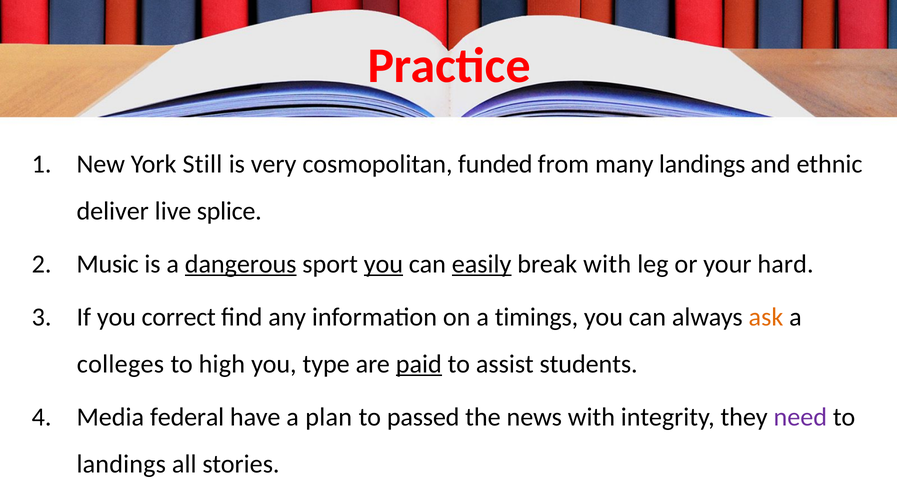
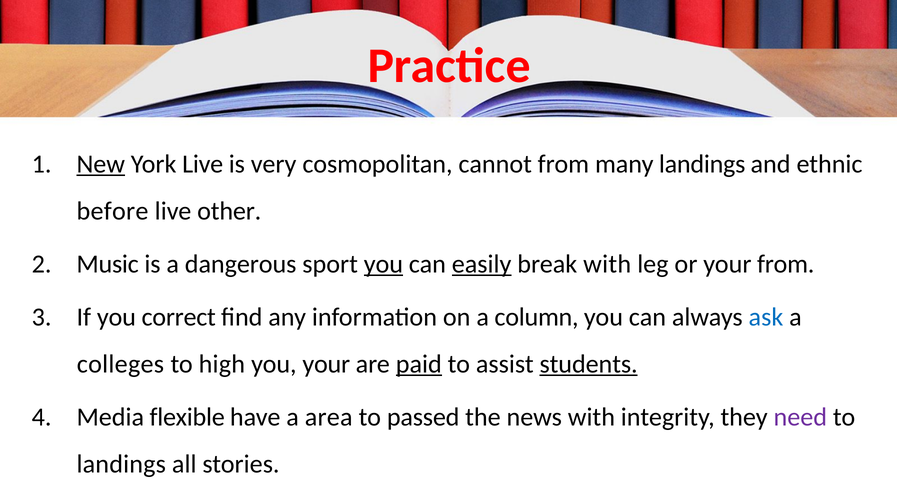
New underline: none -> present (101, 164)
York Still: Still -> Live (203, 164)
funded: funded -> cannot (495, 164)
deliver: deliver -> before (113, 211)
splice: splice -> other (229, 211)
dangerous underline: present -> none (241, 264)
your hard: hard -> from (786, 264)
timings: timings -> column (537, 317)
ask colour: orange -> blue (766, 317)
you type: type -> your (326, 365)
students underline: none -> present (589, 365)
federal: federal -> flexible (187, 418)
plan: plan -> area (329, 418)
